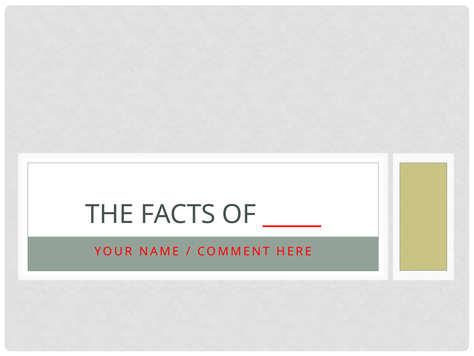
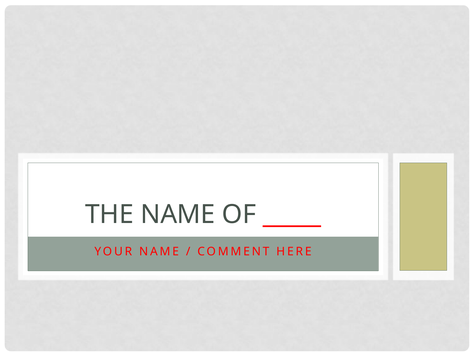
THE FACTS: FACTS -> NAME (178, 214)
